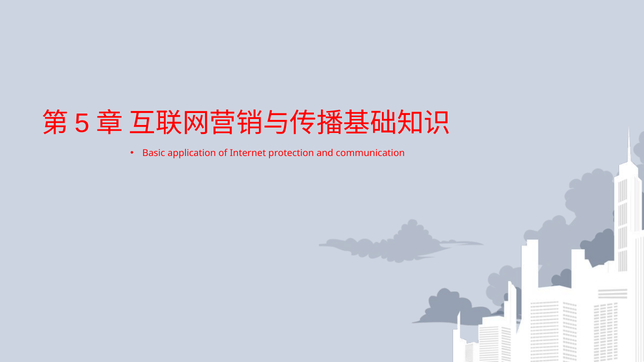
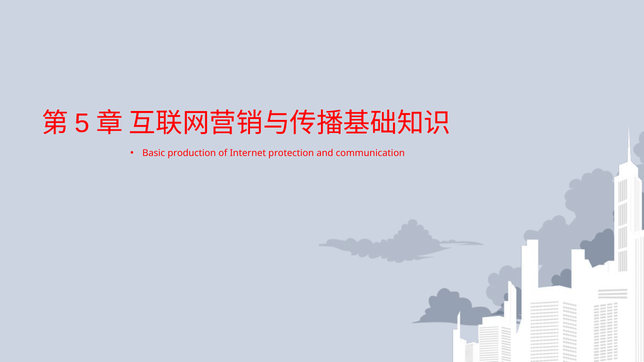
application: application -> production (192, 153)
